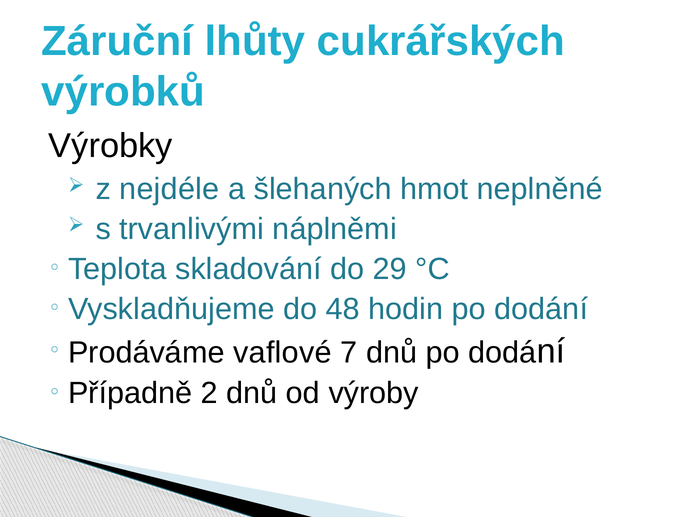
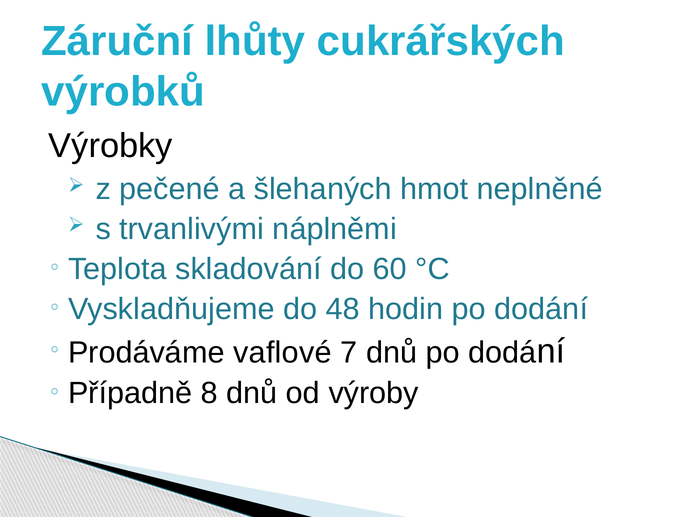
nejdéle: nejdéle -> pečené (170, 189)
29: 29 -> 60 (390, 269)
2: 2 -> 8 (209, 393)
